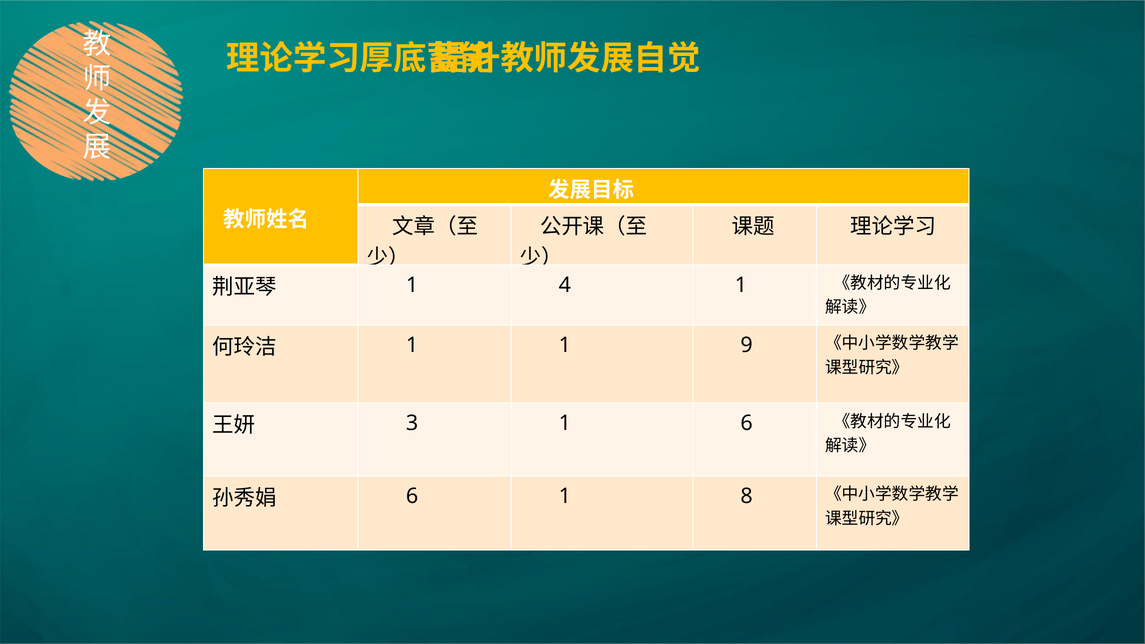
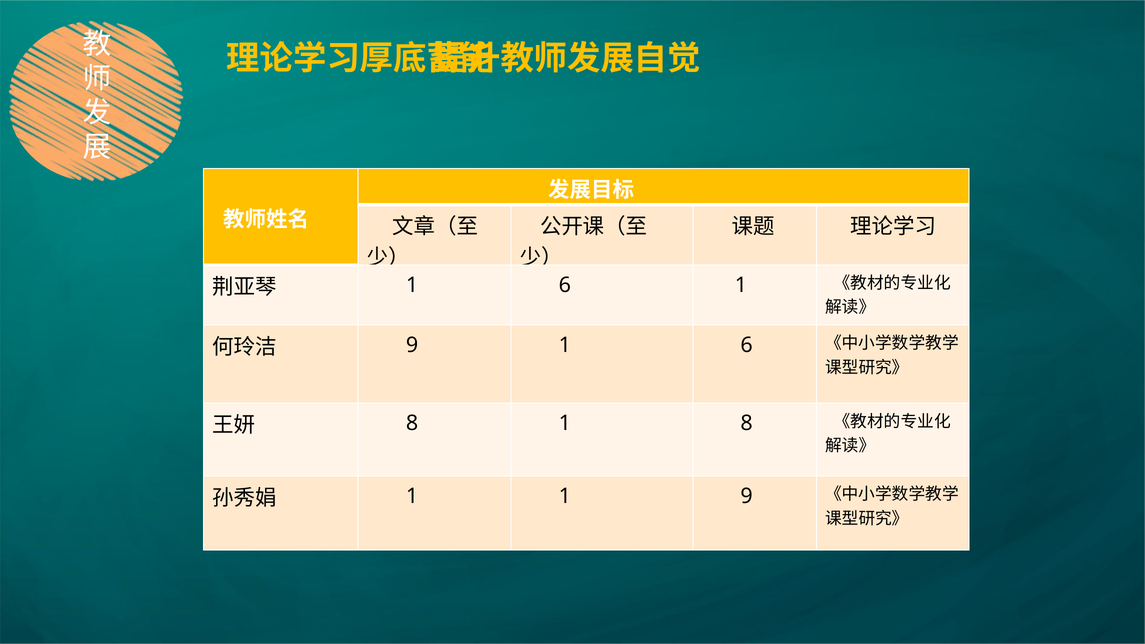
4: 4 -> 6 (565, 285)
1: 1 -> 9 (412, 345)
9: 9 -> 6 (747, 345)
3: 3 -> 8 (412, 423)
1 6: 6 -> 8 (747, 423)
6: 6 -> 1 (412, 496)
1 8: 8 -> 9 (747, 496)
